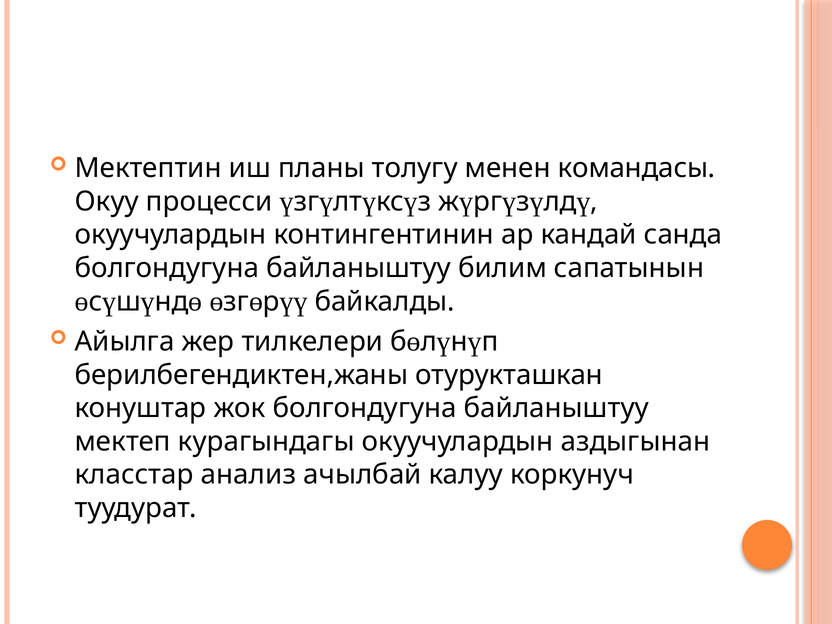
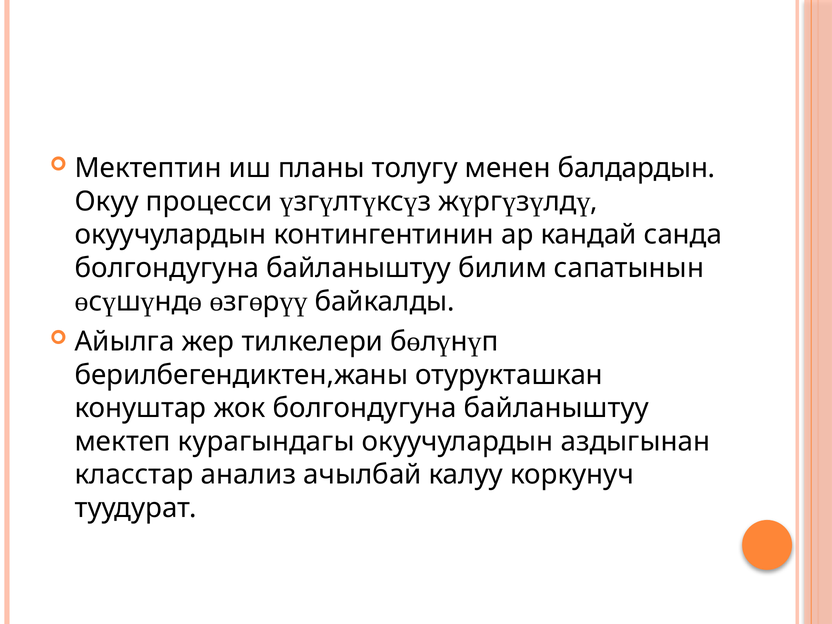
командасы: командасы -> балдардын (637, 168)
